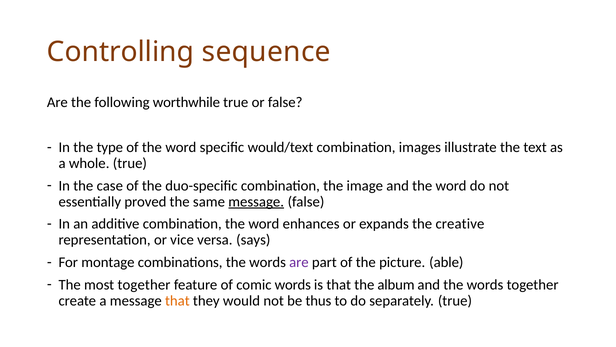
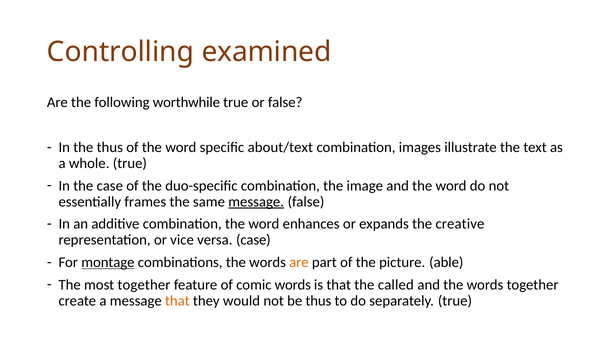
sequence: sequence -> examined (267, 52)
the type: type -> thus (110, 147)
would/text: would/text -> about/text (280, 147)
proved: proved -> frames (145, 201)
versa says: says -> case (253, 240)
montage underline: none -> present (108, 262)
are colour: purple -> orange (299, 262)
album: album -> called (396, 284)
